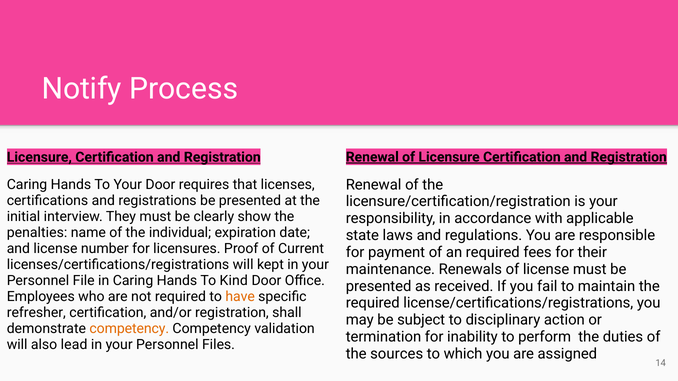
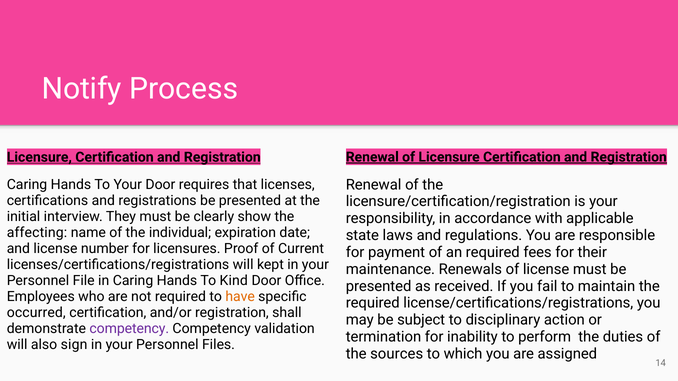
penalties: penalties -> affecting (37, 233)
refresher: refresher -> occurred (36, 313)
competency colour: orange -> purple (129, 329)
lead: lead -> sign (74, 345)
